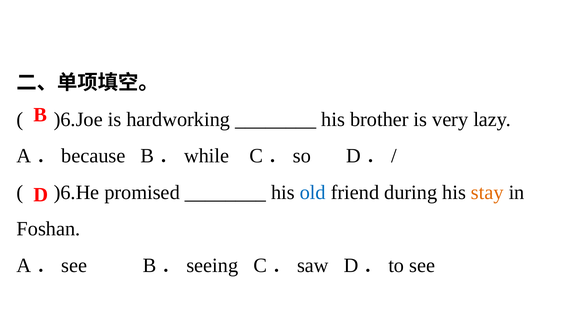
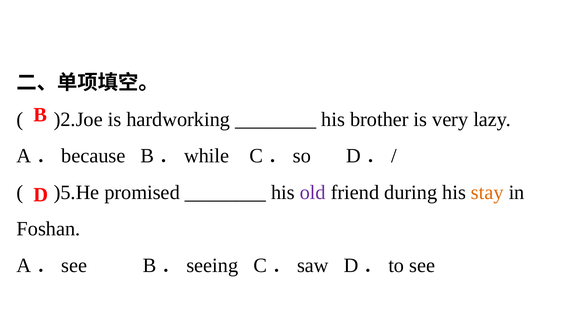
)6.Joe: )6.Joe -> )2.Joe (78, 119)
)6.He: )6.He -> )5.He (77, 192)
old colour: blue -> purple (313, 192)
